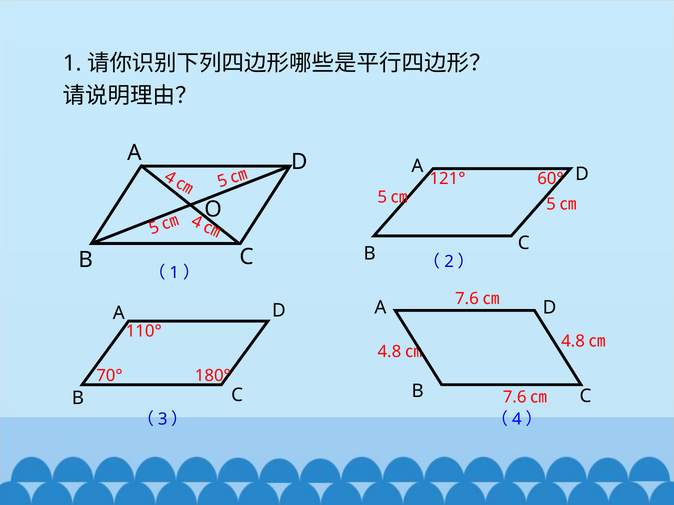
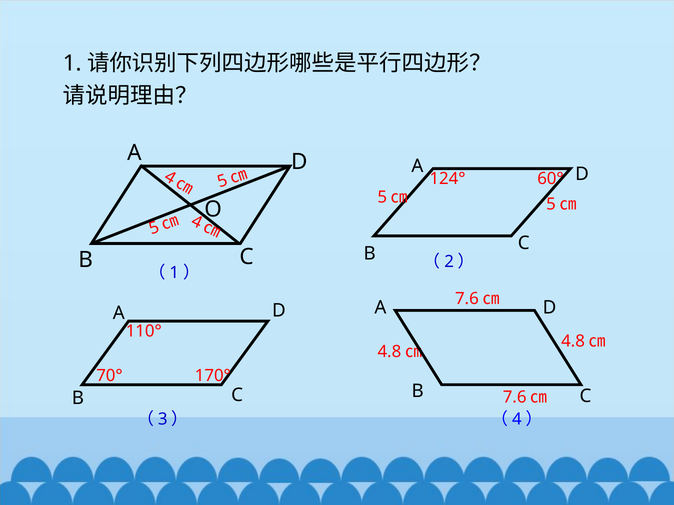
121°: 121° -> 124° (448, 179)
180°: 180° -> 170° (213, 376)
